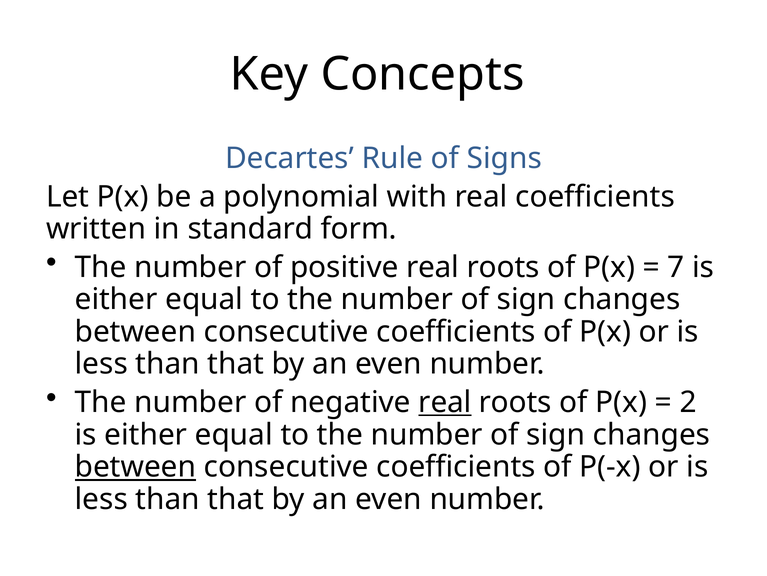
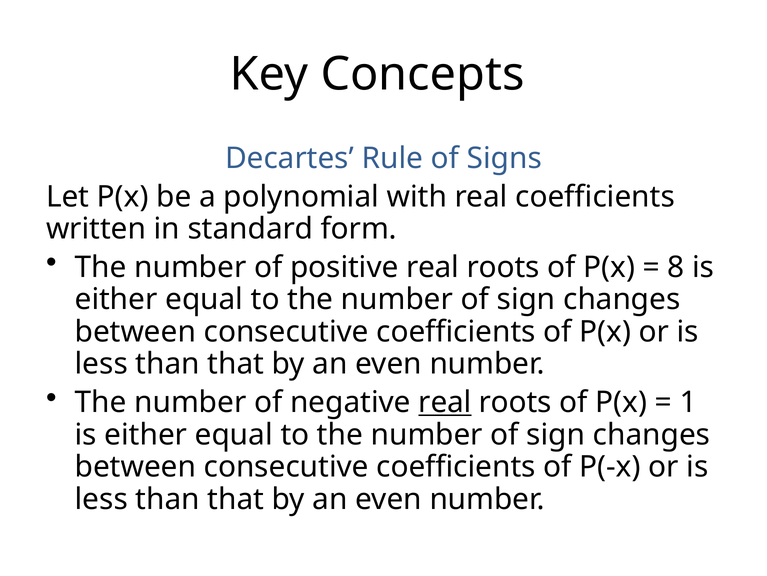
7: 7 -> 8 (676, 267)
2: 2 -> 1 (688, 402)
between underline: present -> none (135, 466)
